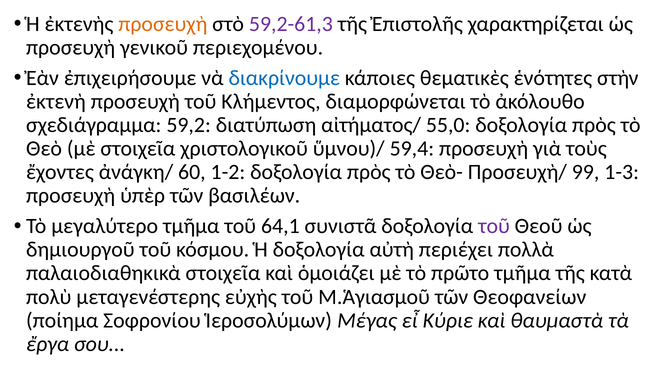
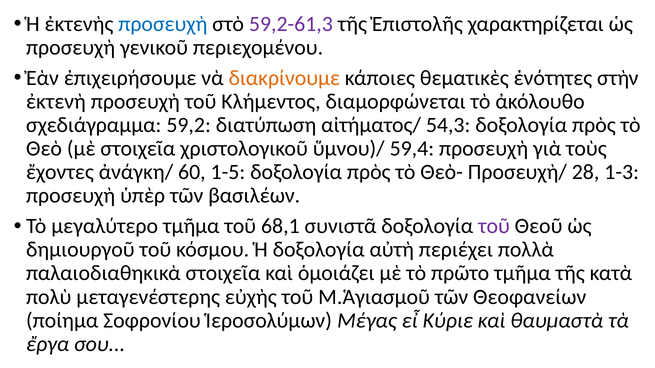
προσευχὴ colour: orange -> blue (163, 24)
διακρίνουμε colour: blue -> orange (284, 78)
55,0: 55,0 -> 54,3 (448, 125)
1-2: 1-2 -> 1-5 (228, 172)
99: 99 -> 28 (586, 172)
64,1: 64,1 -> 68,1 (280, 226)
